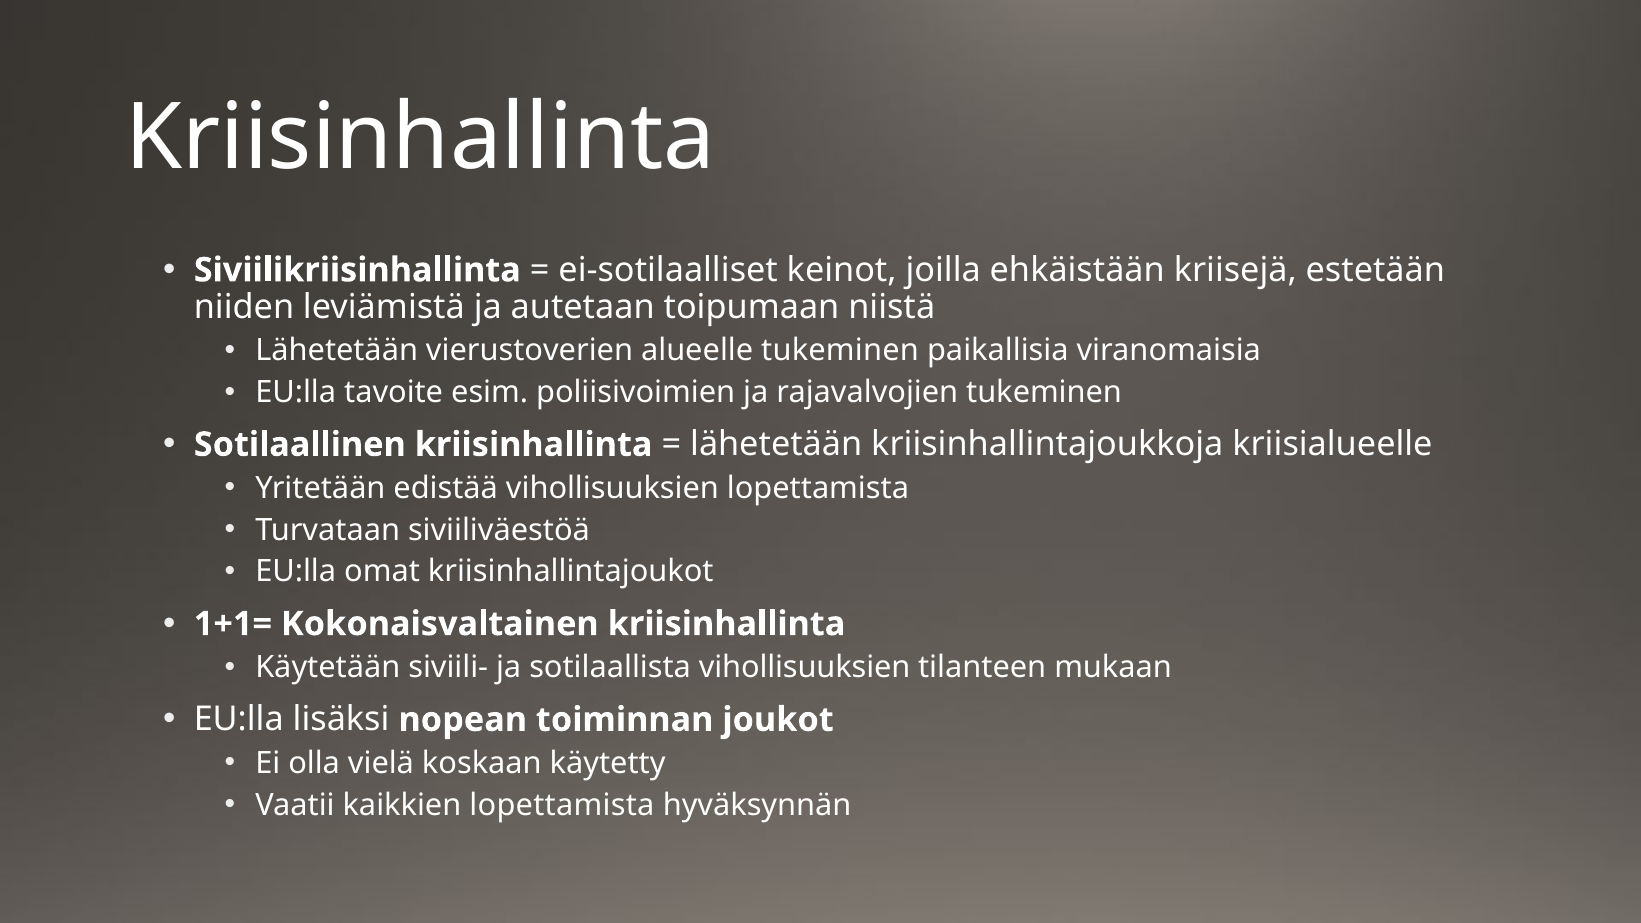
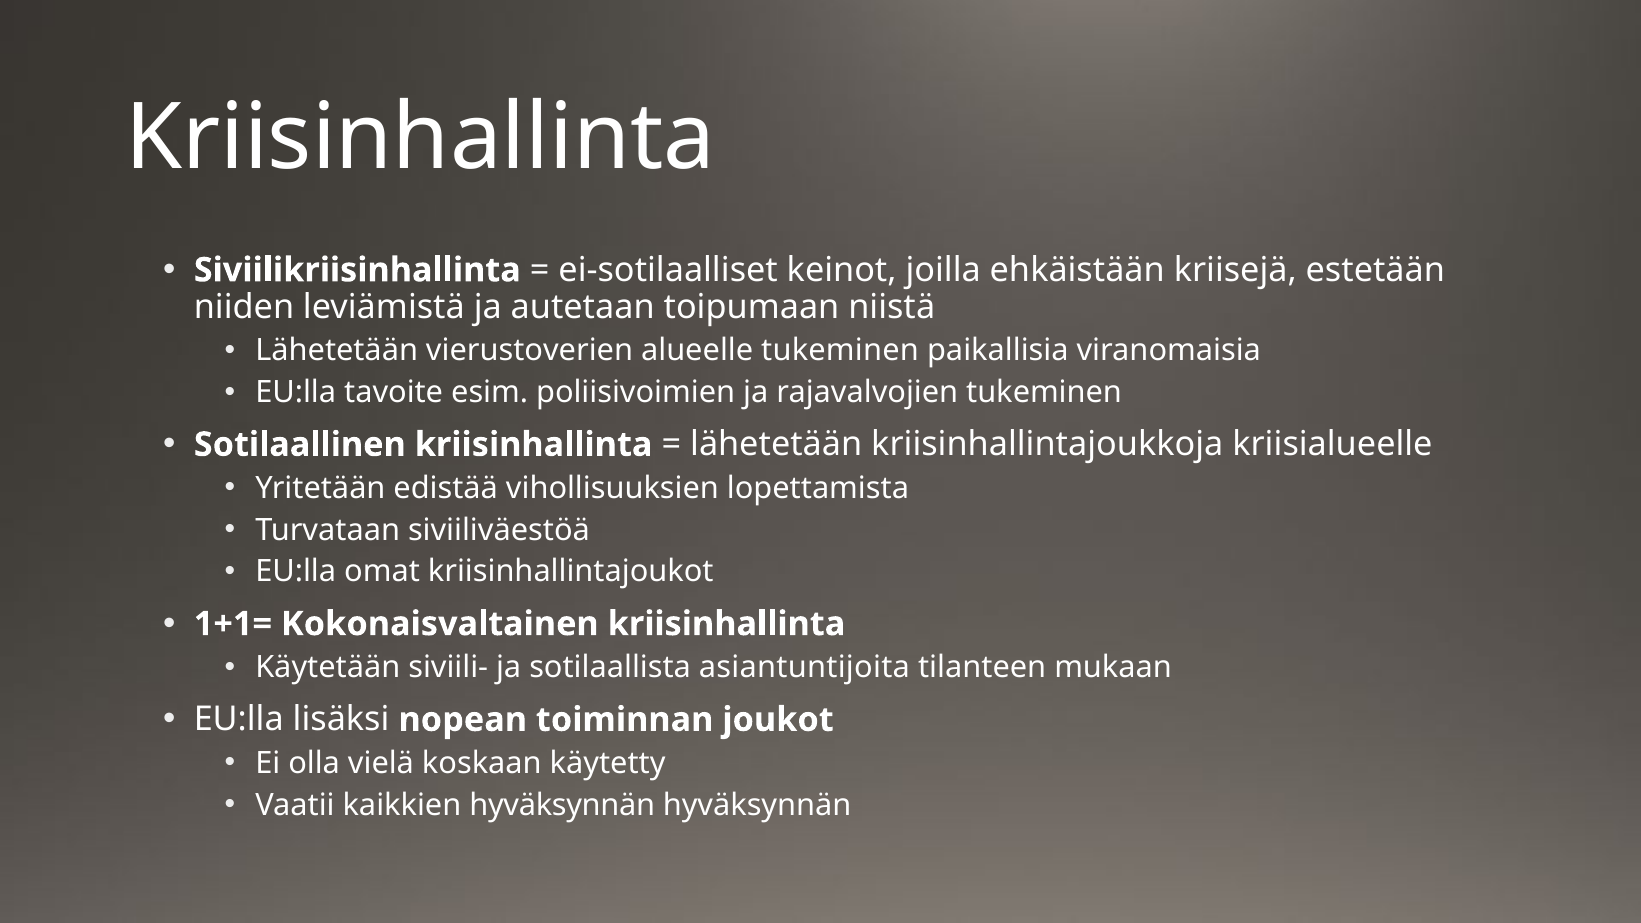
sotilaallista vihollisuuksien: vihollisuuksien -> asiantuntijoita (804, 668)
kaikkien lopettamista: lopettamista -> hyväksynnän (562, 805)
